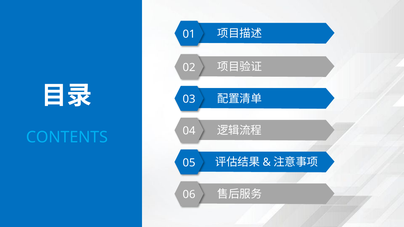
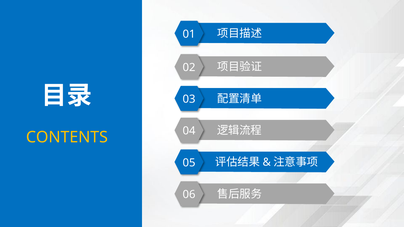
CONTENTS colour: light blue -> yellow (67, 138)
